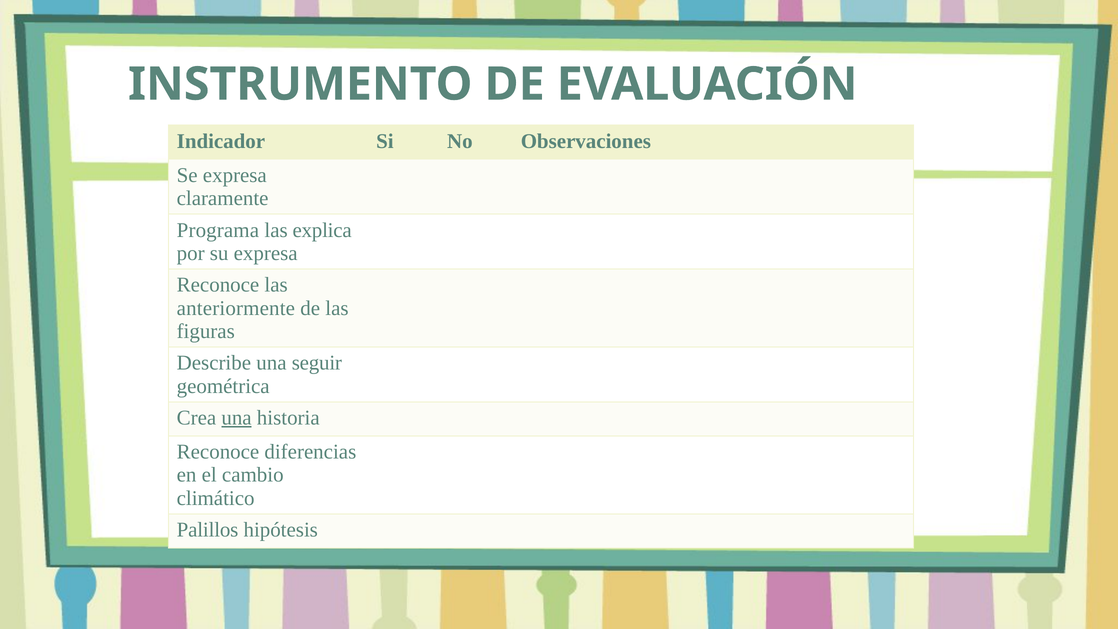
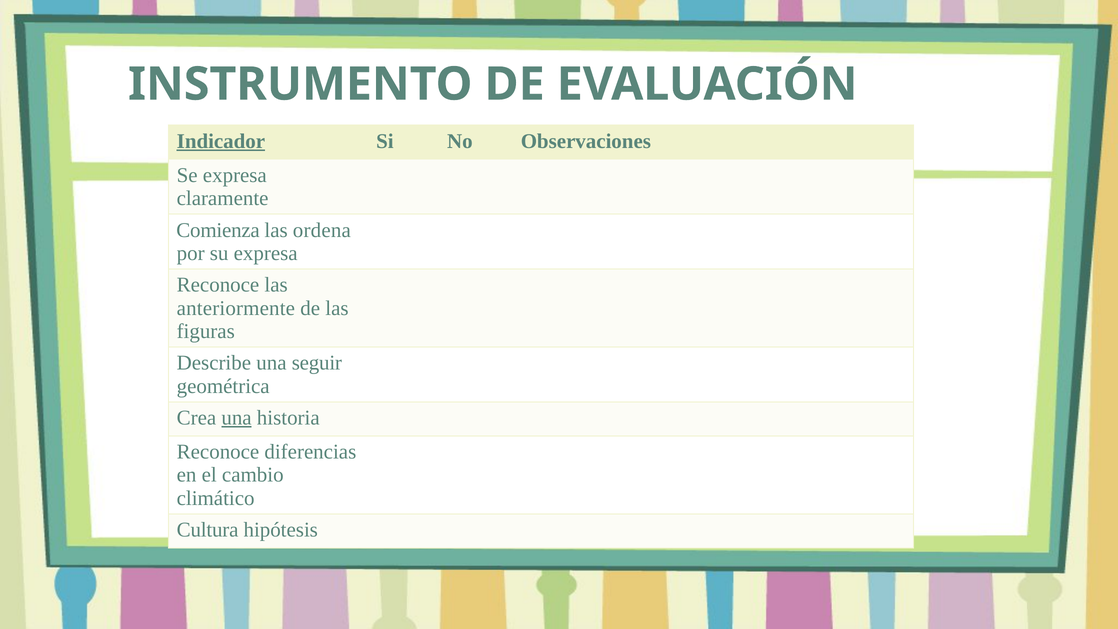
Indicador underline: none -> present (221, 141)
Programa: Programa -> Comienza (218, 230)
explica: explica -> ordena (322, 230)
Palillos: Palillos -> Cultura (208, 530)
